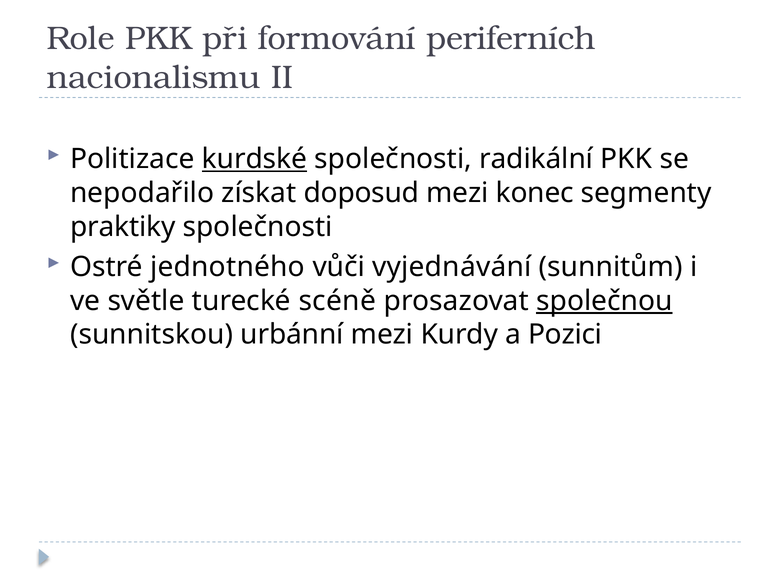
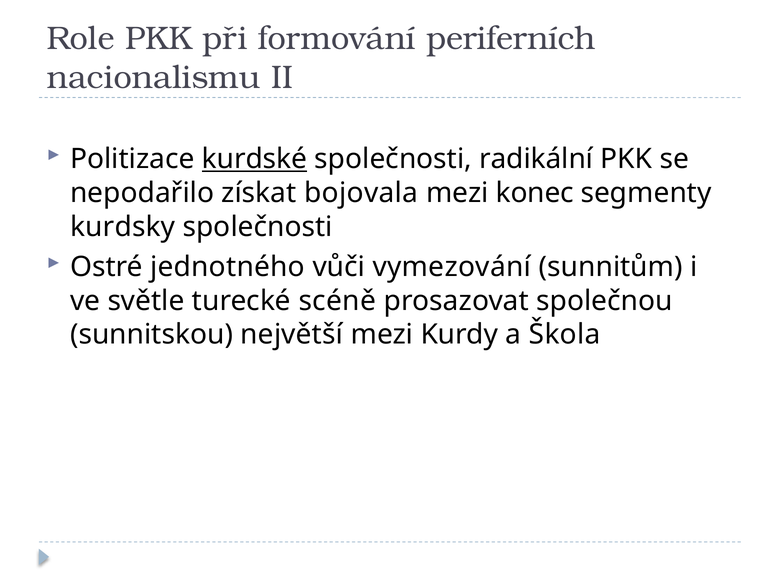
doposud: doposud -> bojovala (361, 193)
praktiky: praktiky -> kurdsky (123, 227)
vyjednávání: vyjednávání -> vymezování (452, 267)
společnou underline: present -> none (604, 301)
urbánní: urbánní -> největší (292, 335)
Pozici: Pozici -> Škola (565, 335)
